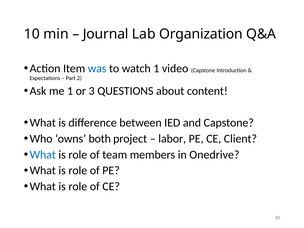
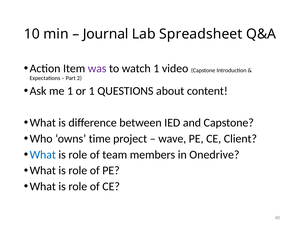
Organization: Organization -> Spreadsheet (201, 34)
was colour: blue -> purple (97, 69)
or 3: 3 -> 1 (92, 91)
both: both -> time (100, 139)
labor: labor -> wave (172, 139)
